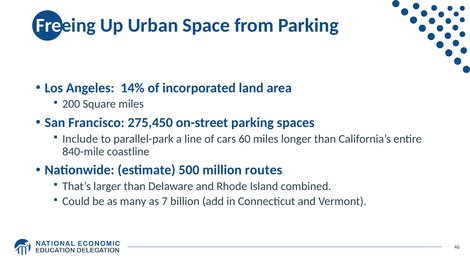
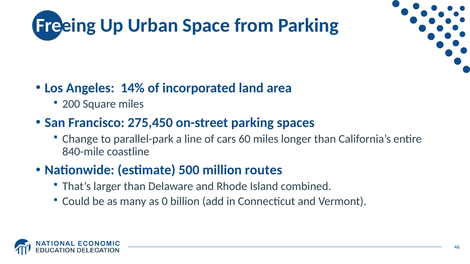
Include: Include -> Change (80, 139)
7: 7 -> 0 (165, 202)
